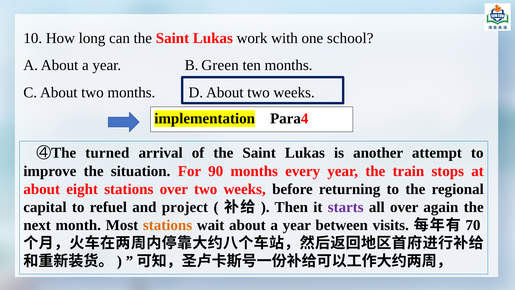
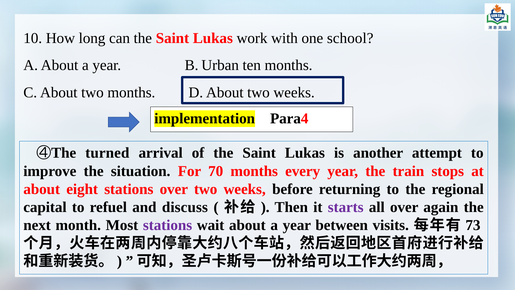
Green: Green -> Urban (220, 65)
90: 90 -> 70 (216, 171)
project: project -> discuss (185, 207)
stations colour: orange -> purple (168, 225)
70: 70 -> 73 (473, 225)
